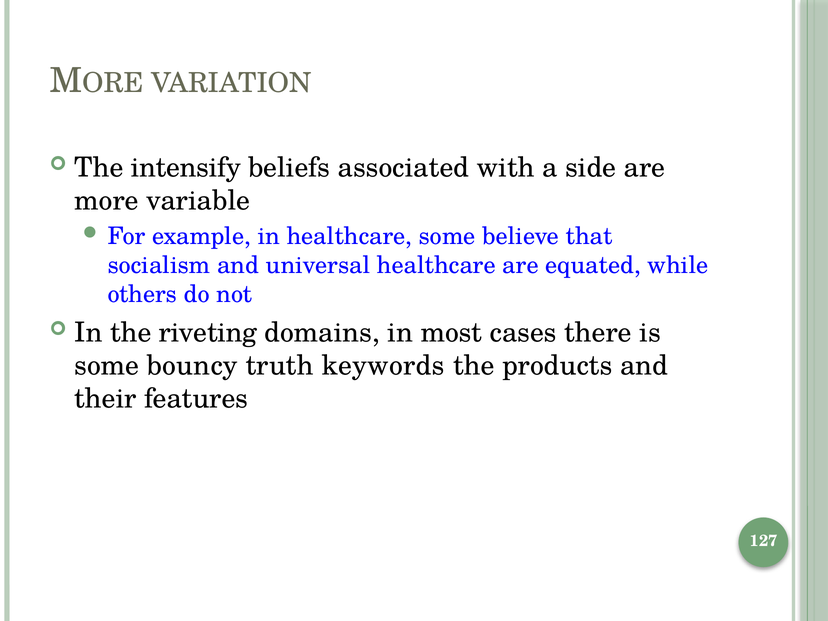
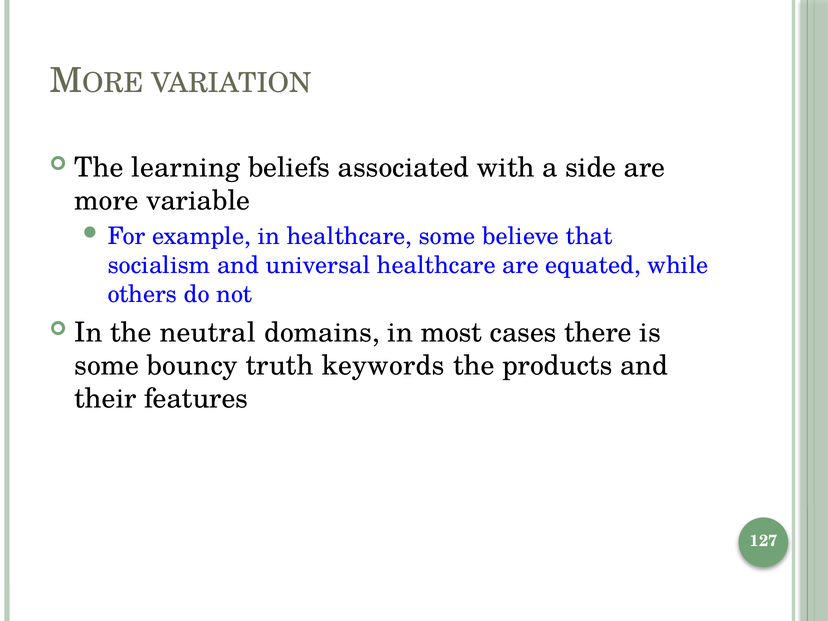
intensify: intensify -> learning (186, 167)
riveting: riveting -> neutral (208, 332)
